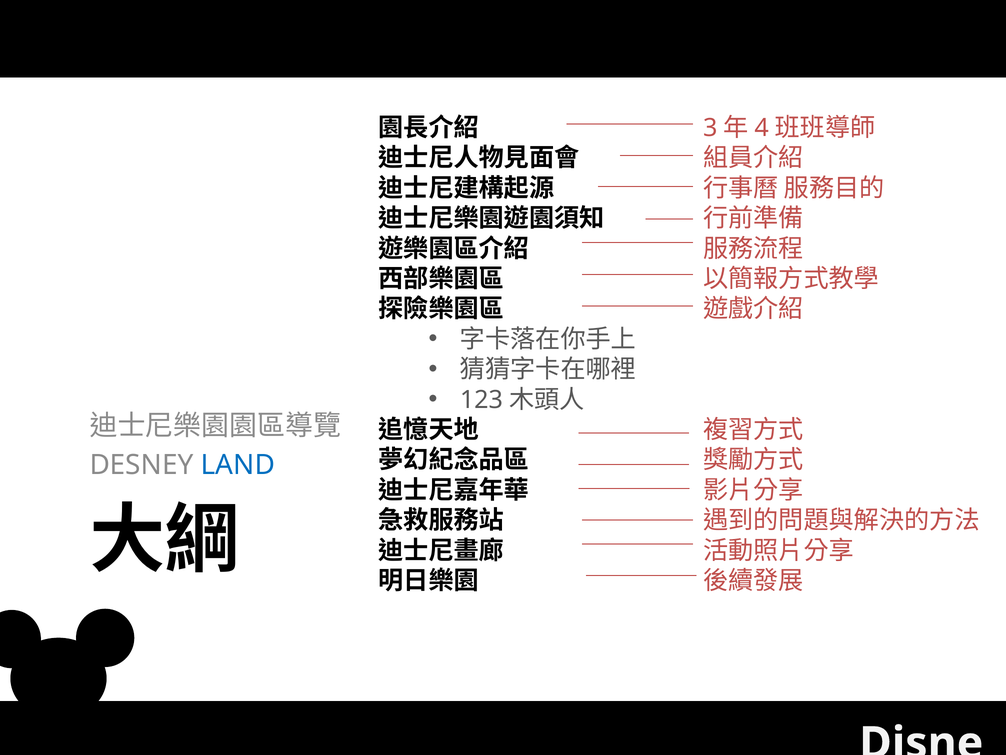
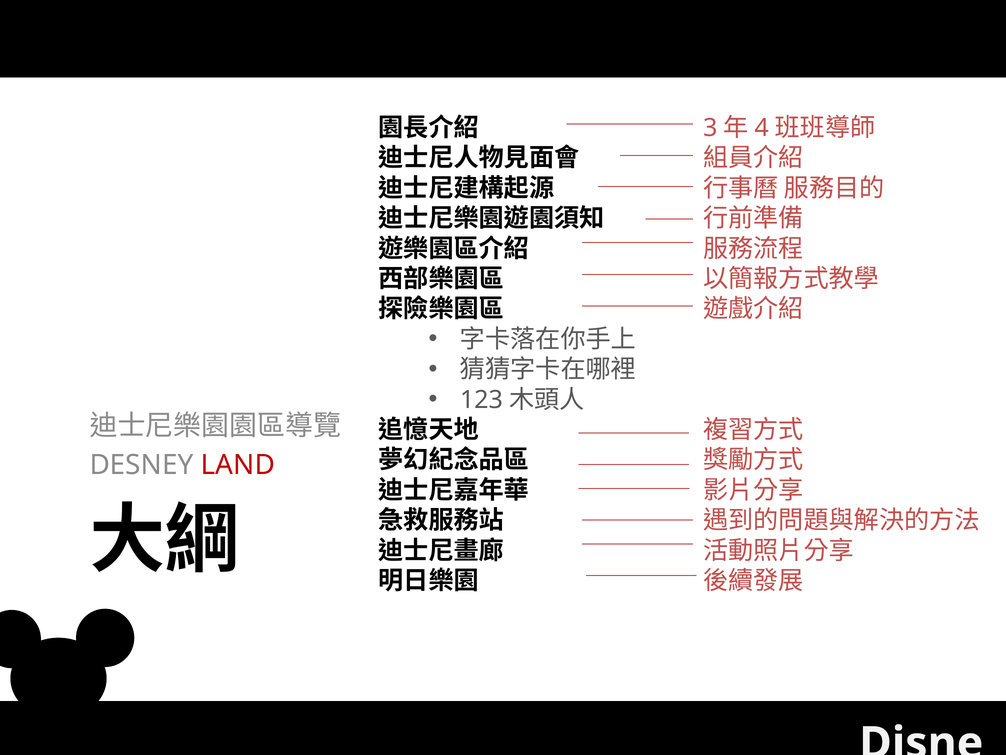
LAND colour: blue -> red (238, 465)
